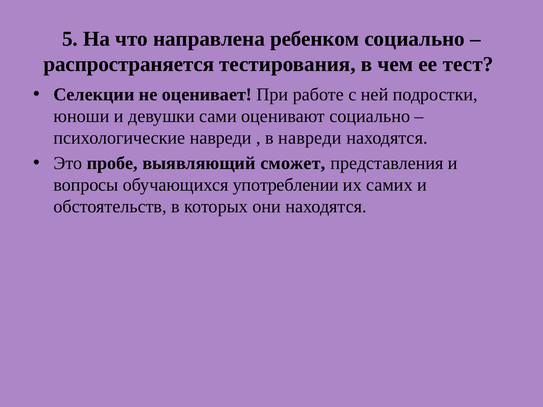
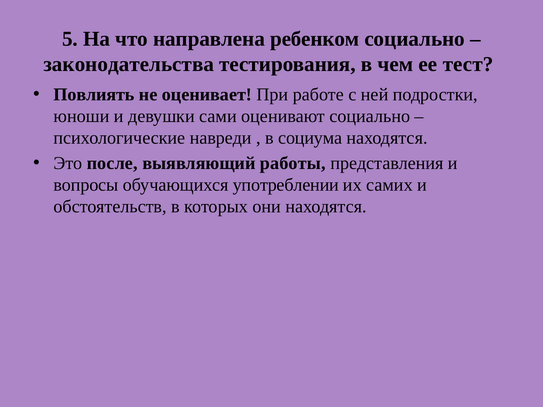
распространяется: распространяется -> законодательства (129, 64)
Селекции: Селекции -> Повлиять (94, 94)
в навреди: навреди -> социума (310, 138)
пробе: пробе -> после (112, 163)
сможет: сможет -> работы (293, 163)
